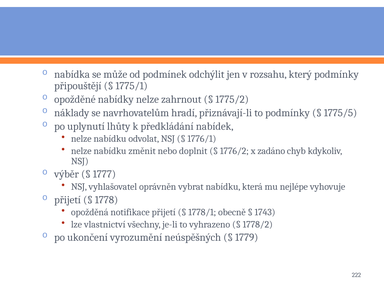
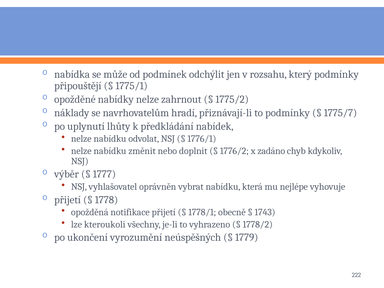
1775/5: 1775/5 -> 1775/7 (341, 113)
vlastnictví: vlastnictví -> kteroukoli (105, 224)
